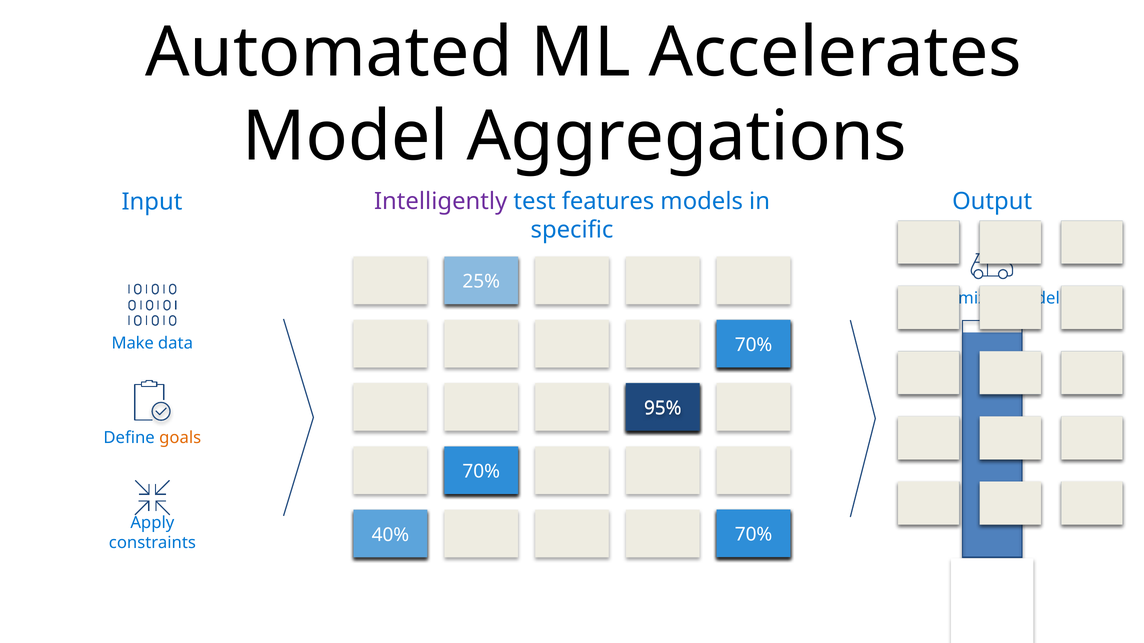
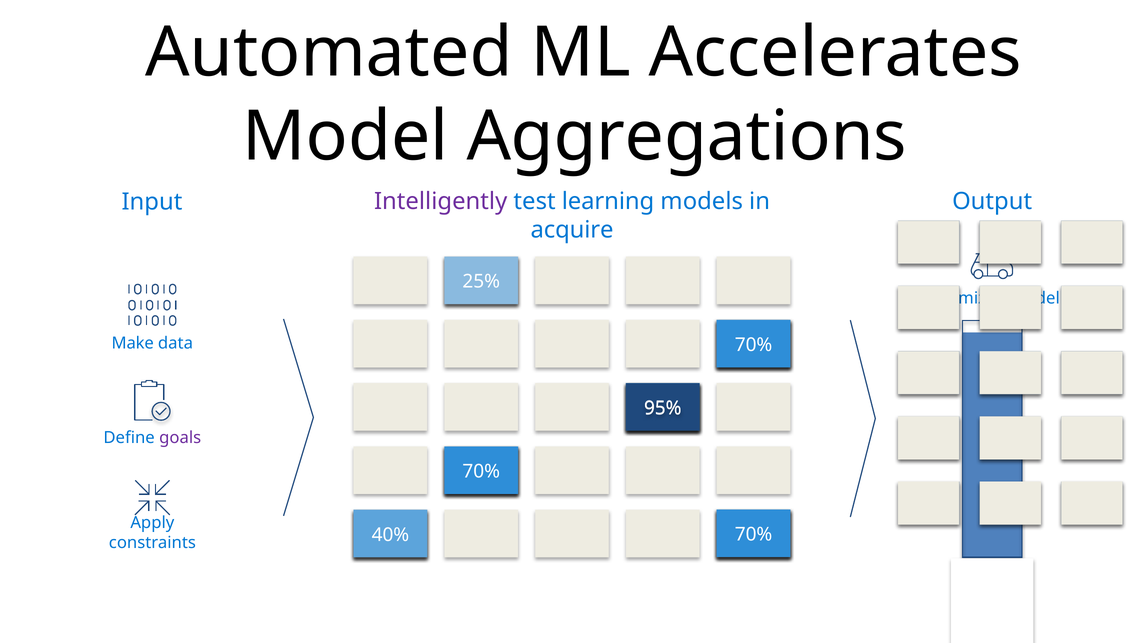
features: features -> learning (608, 201)
specific: specific -> acquire (572, 230)
goals colour: orange -> purple (180, 438)
